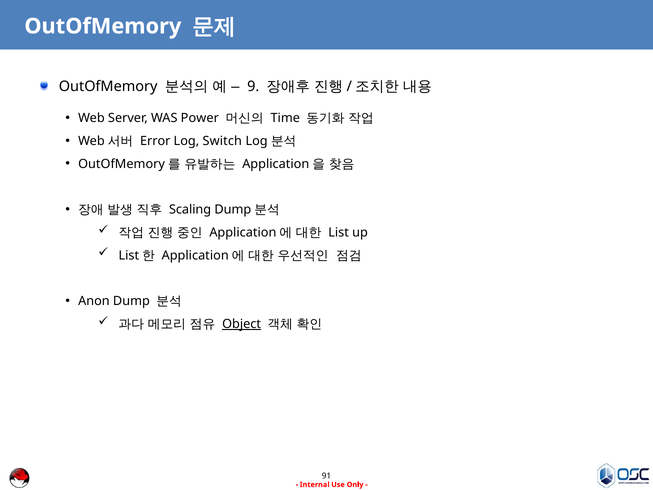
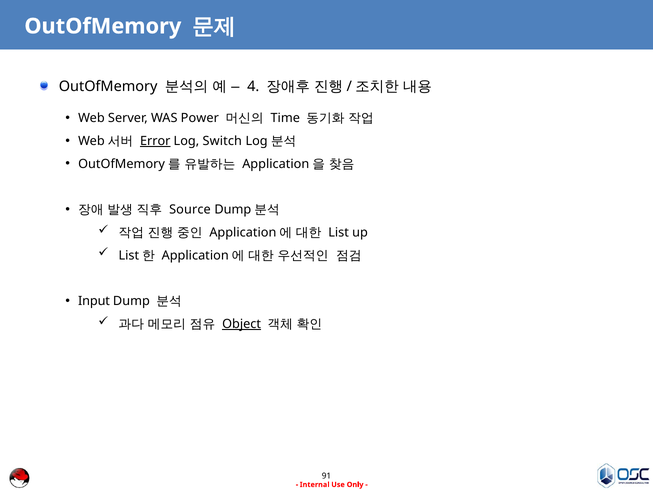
9: 9 -> 4 (253, 87)
Error underline: none -> present (155, 141)
Scaling: Scaling -> Source (190, 209)
Anon: Anon -> Input (94, 301)
